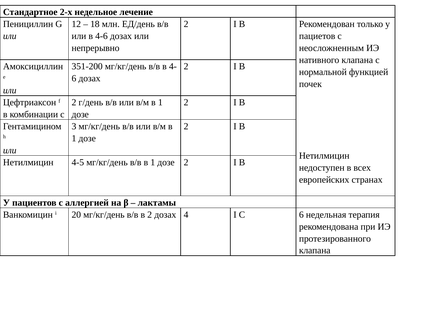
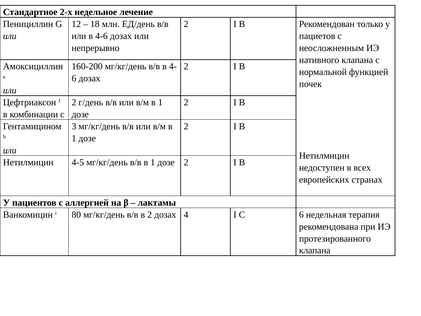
351-200: 351-200 -> 160-200 (87, 66)
20: 20 -> 80 (76, 214)
